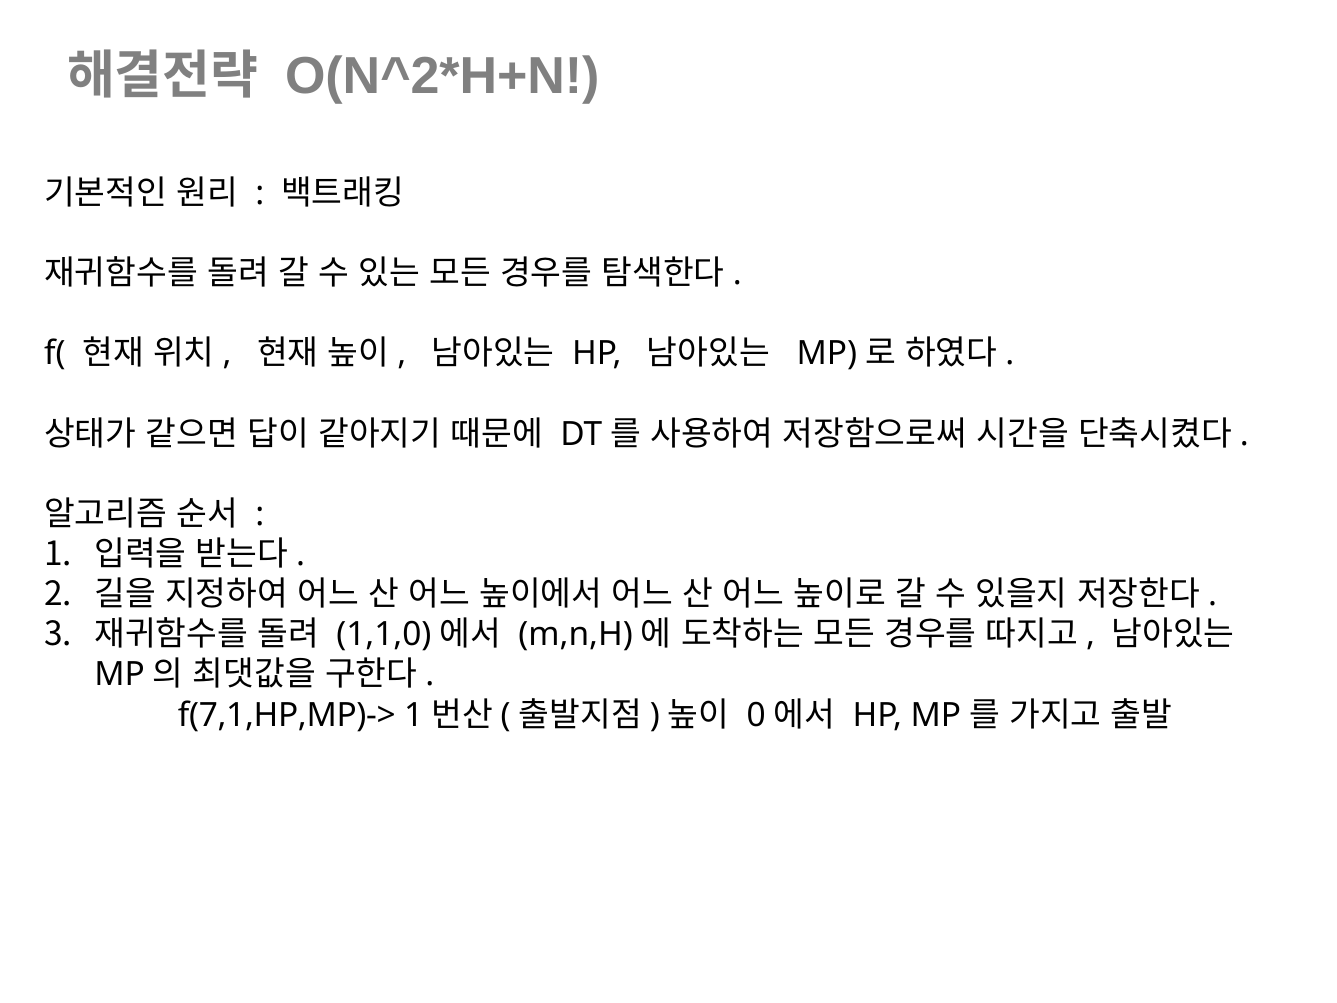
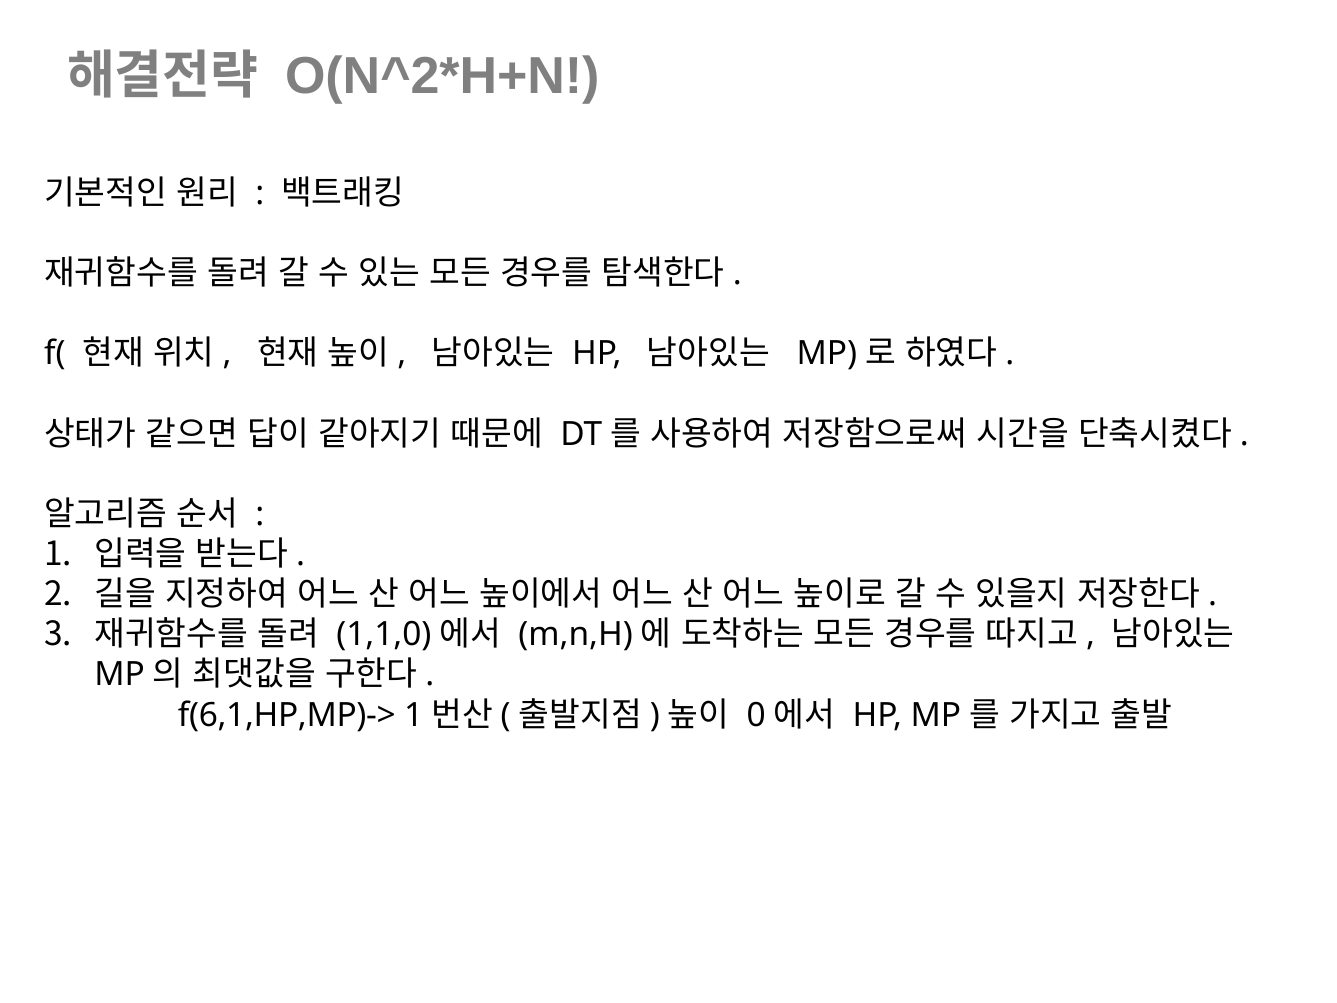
f(7,1,HP,MP)->: f(7,1,HP,MP)-> -> f(6,1,HP,MP)-> (287, 715)
